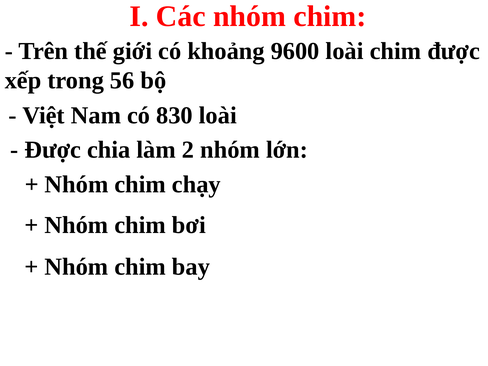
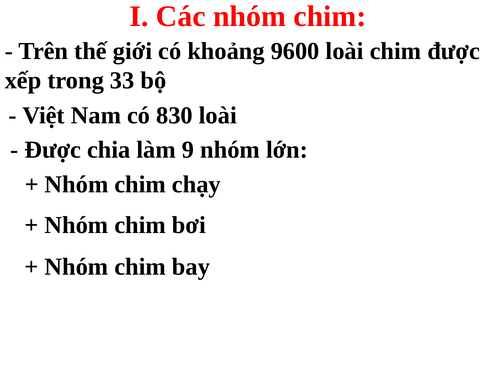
56: 56 -> 33 (122, 81)
2: 2 -> 9 (188, 150)
